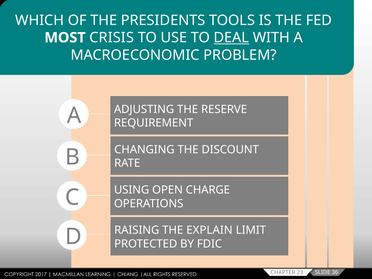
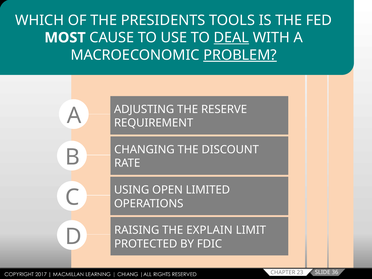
CRISIS: CRISIS -> CAUSE (112, 38)
PROBLEM underline: none -> present (240, 55)
CHARGE: CHARGE -> LIMITED (208, 190)
